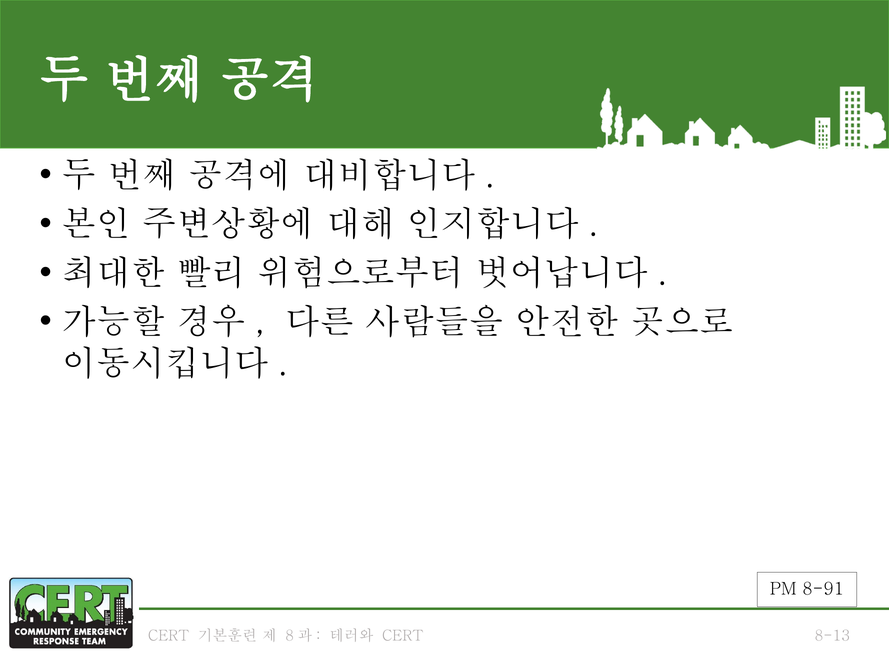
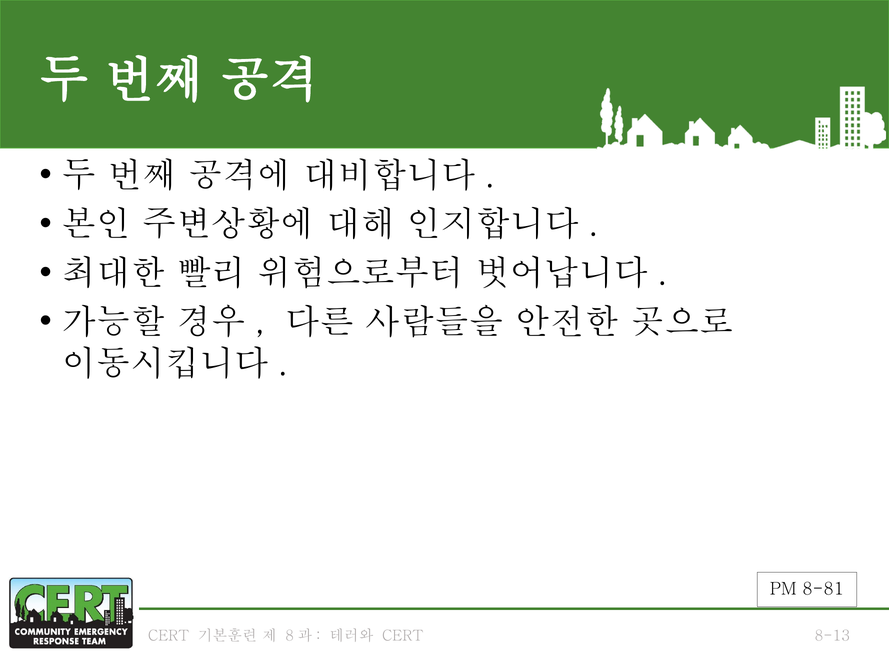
8-91: 8-91 -> 8-81 (823, 589)
